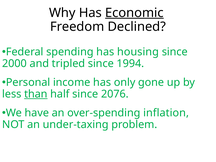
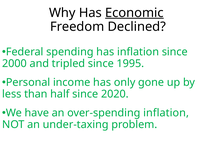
has housing: housing -> inflation (138, 52)
1994: 1994 -> 1995 (130, 64)
than underline: present -> none (36, 94)
2076: 2076 -> 2020 (115, 94)
